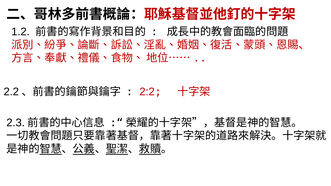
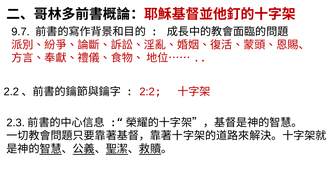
1.2: 1.2 -> 9.7 (21, 32)
